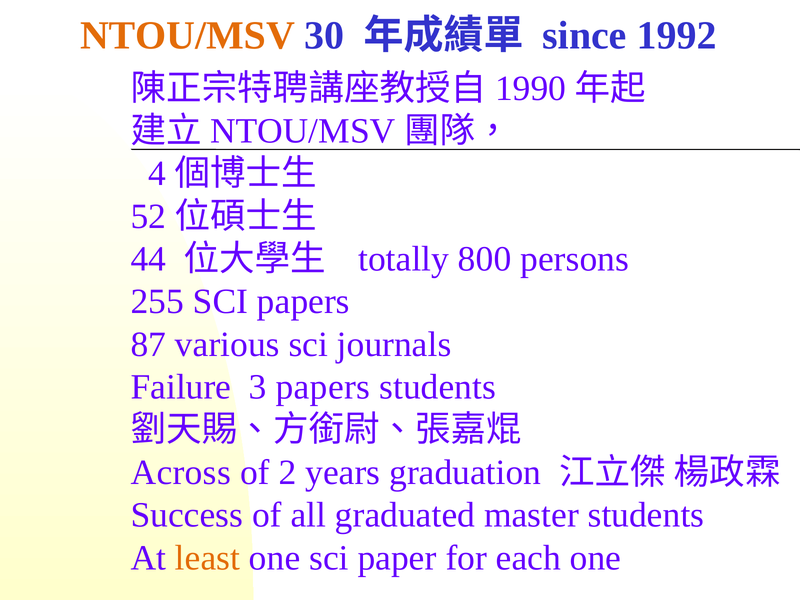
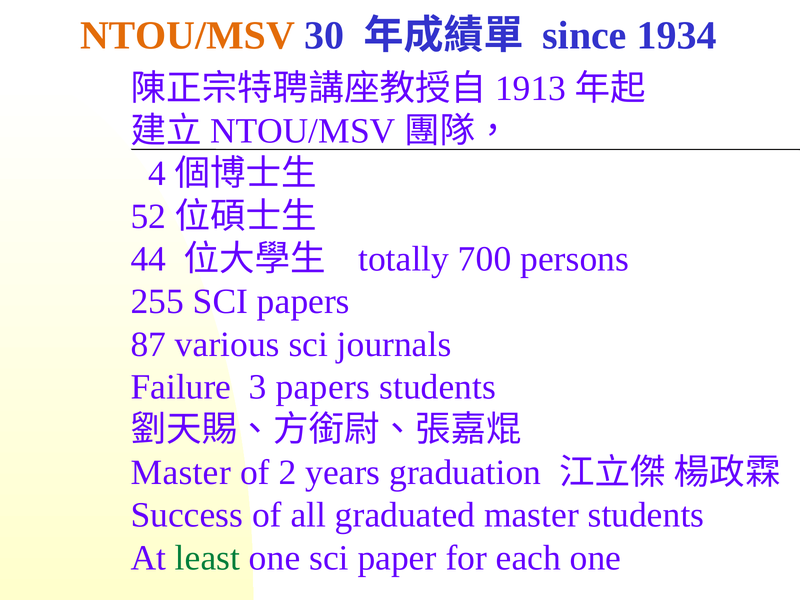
1992: 1992 -> 1934 (677, 36)
1990: 1990 -> 1913 (531, 88)
800: 800 -> 700 (485, 259)
Across: Across -> Master (181, 472)
least colour: orange -> green (208, 558)
